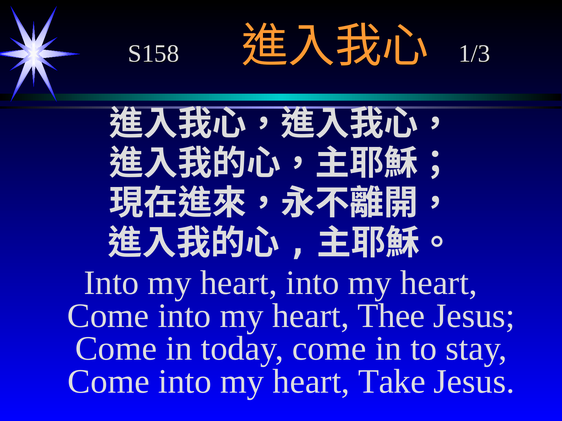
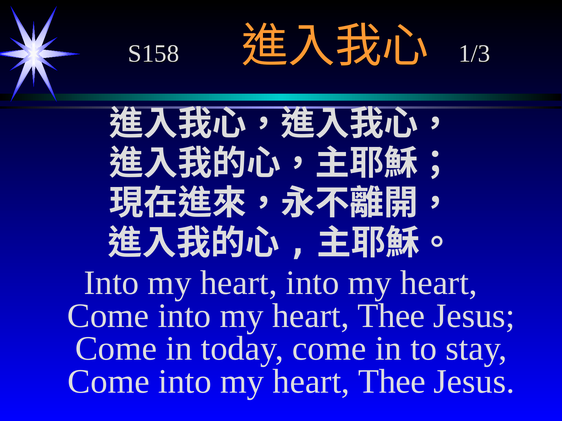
Take: Take -> Thee (392, 382)
